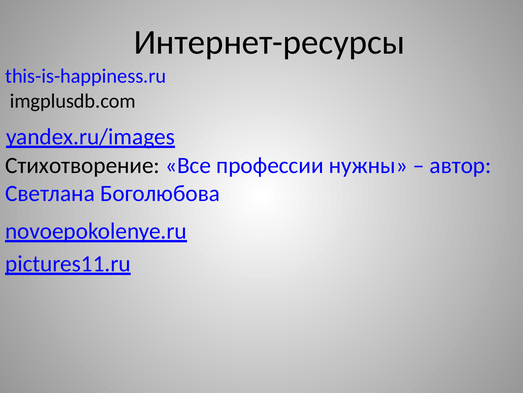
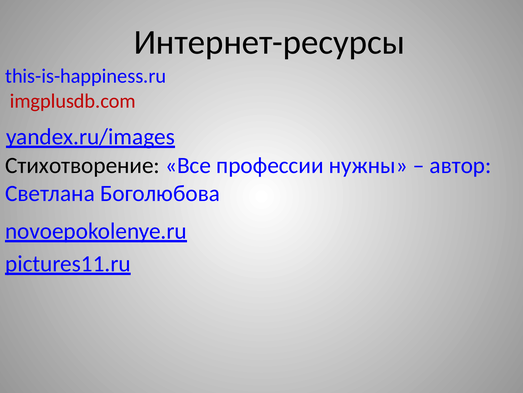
imgplusdb.com colour: black -> red (73, 101)
